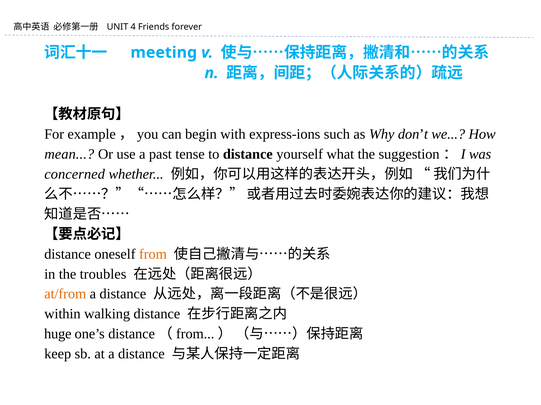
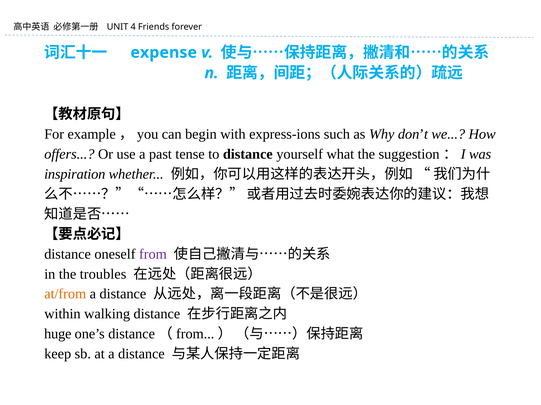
meeting: meeting -> expense (164, 53)
mean: mean -> offers (69, 154)
concerned: concerned -> inspiration (75, 174)
from colour: orange -> purple (153, 254)
